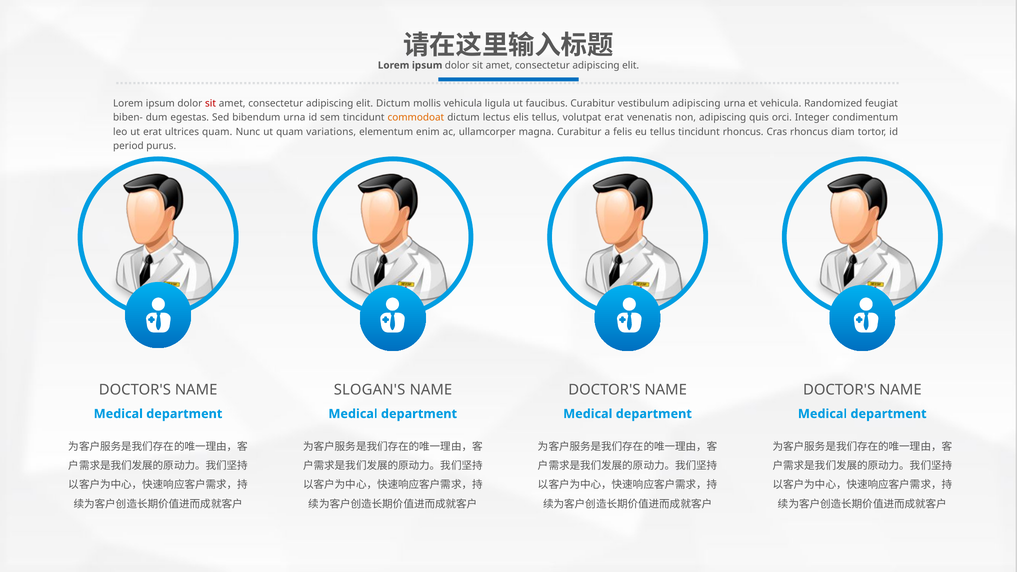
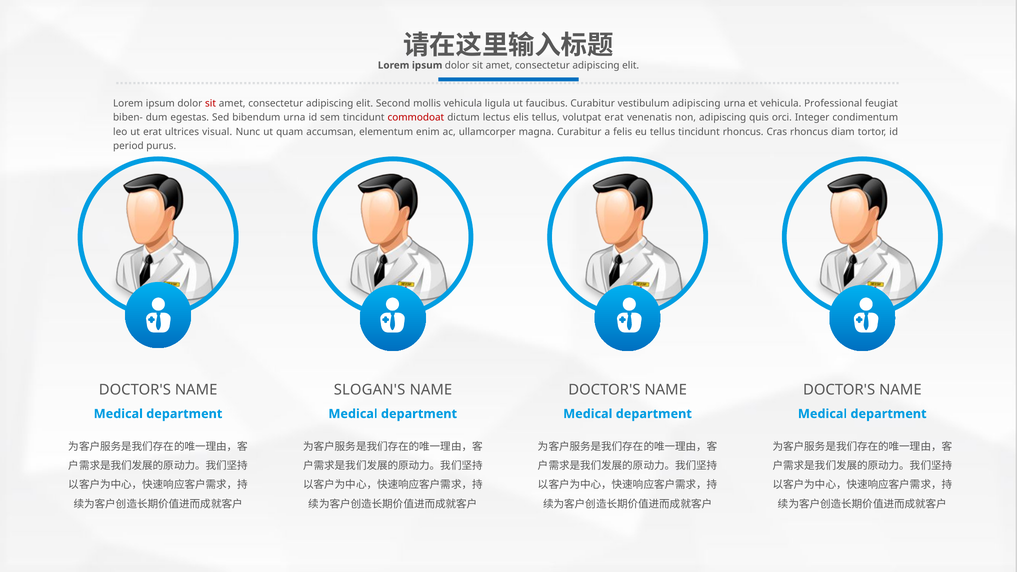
elit Dictum: Dictum -> Second (393, 103)
Randomized: Randomized -> Professional (833, 103)
commodoat colour: orange -> red (416, 117)
ultrices quam: quam -> visual (217, 132)
variations: variations -> accumsan (331, 132)
